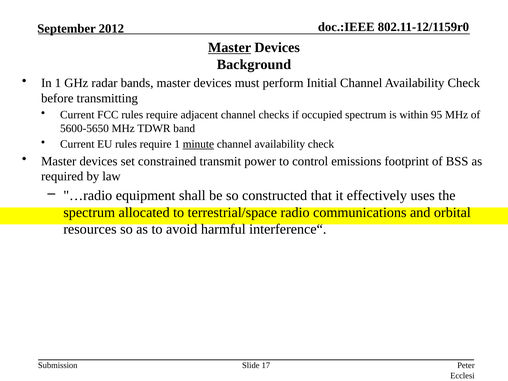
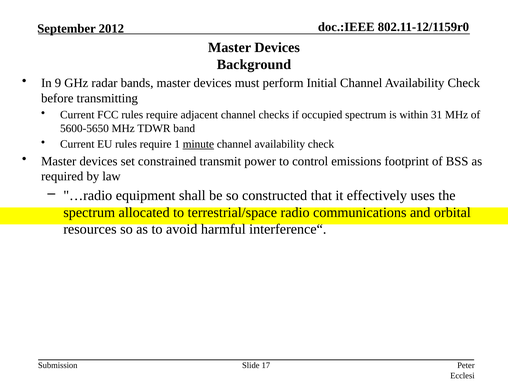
Master underline: present -> none (230, 48)
In 1: 1 -> 9 (58, 83)
95: 95 -> 31 (437, 115)
